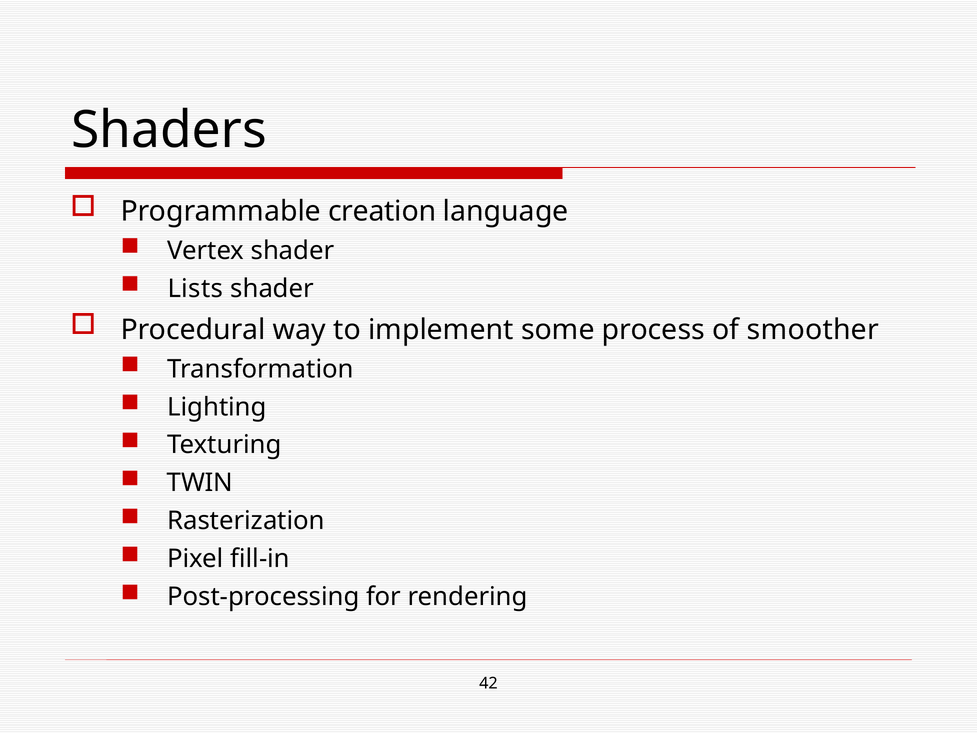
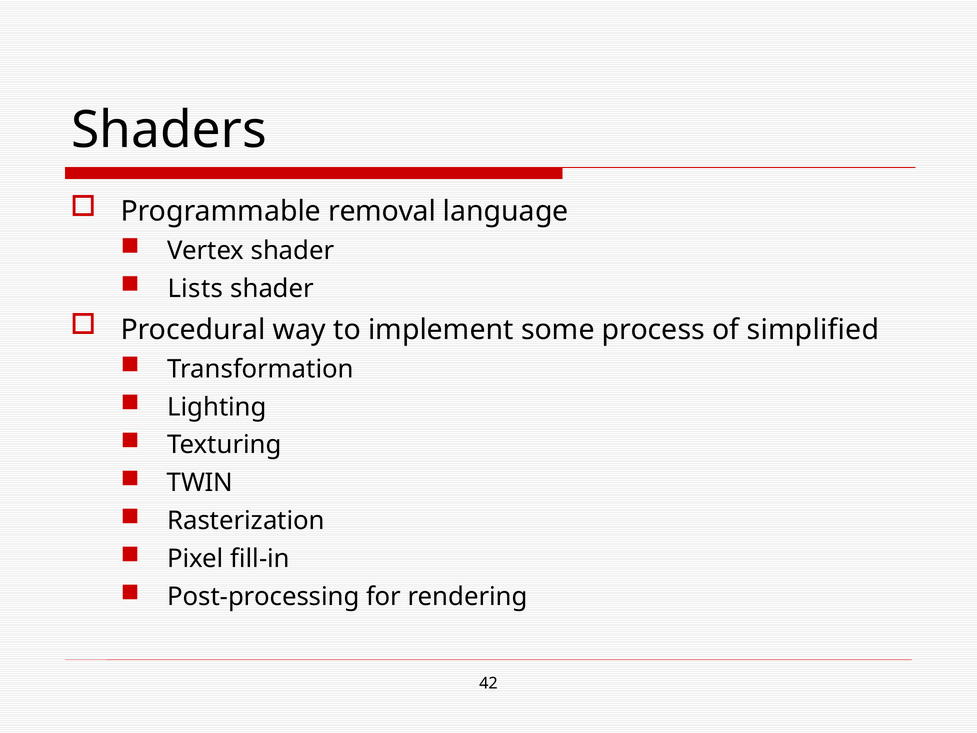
creation: creation -> removal (382, 211)
smoother: smoother -> simplified (813, 330)
